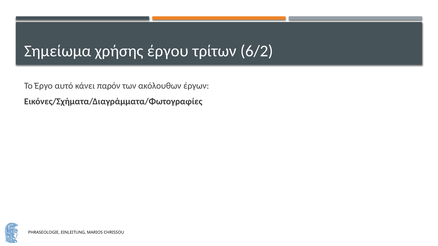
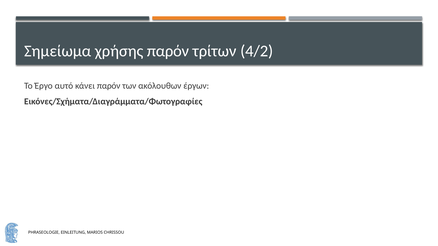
χρήσης έργου: έργου -> παρόν (168, 51)
6/2: 6/2 -> 4/2 (257, 51)
